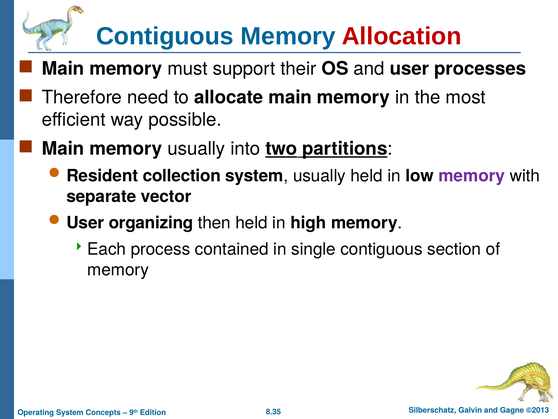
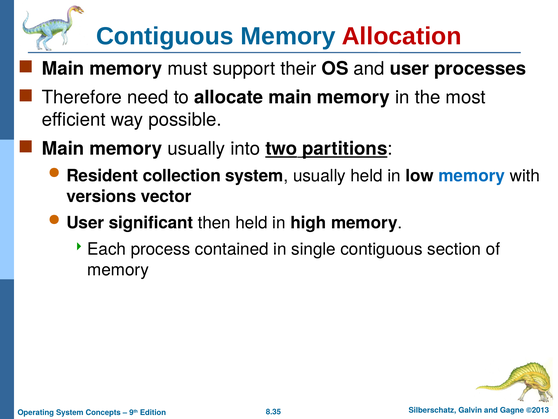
memory colour: purple -> blue (472, 176)
separate: separate -> versions (101, 196)
organizing: organizing -> significant (151, 223)
